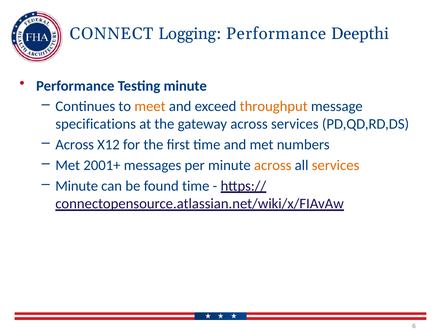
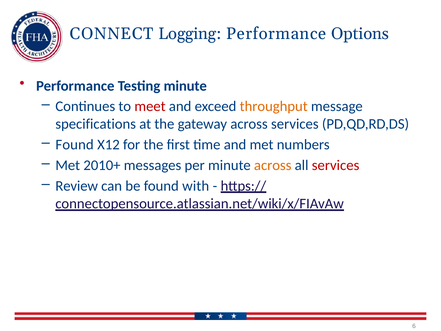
Deepthi: Deepthi -> Options (360, 34)
meet colour: orange -> red (150, 106)
Across: Across -> Found (75, 145)
2001+: 2001+ -> 2010+ (102, 165)
services colour: orange -> red (336, 165)
Minute: Minute -> Review (77, 186)
found time: time -> with (196, 186)
